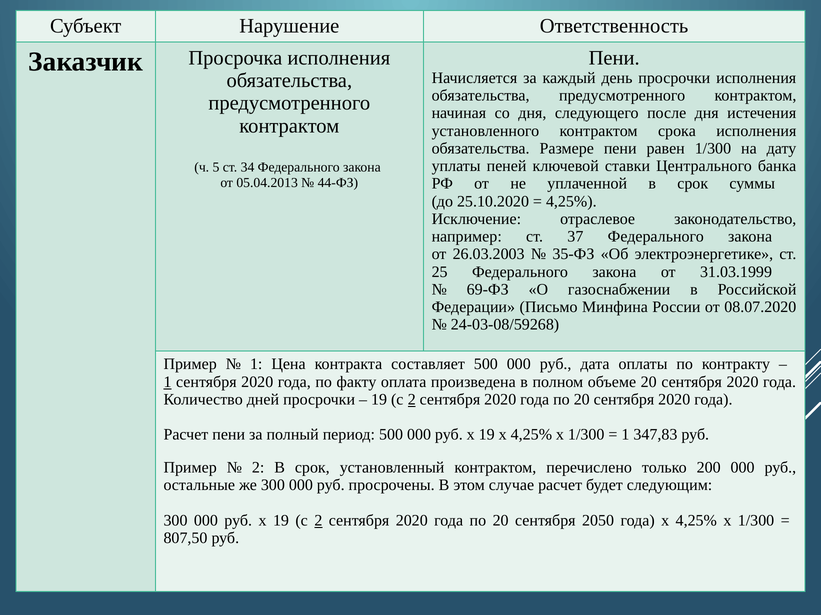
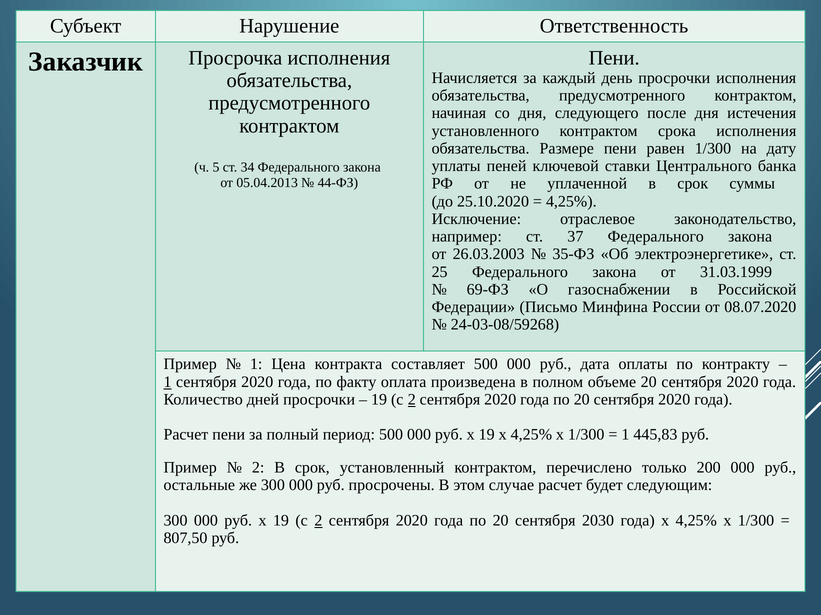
347,83: 347,83 -> 445,83 (655, 435)
2050: 2050 -> 2030 (598, 521)
